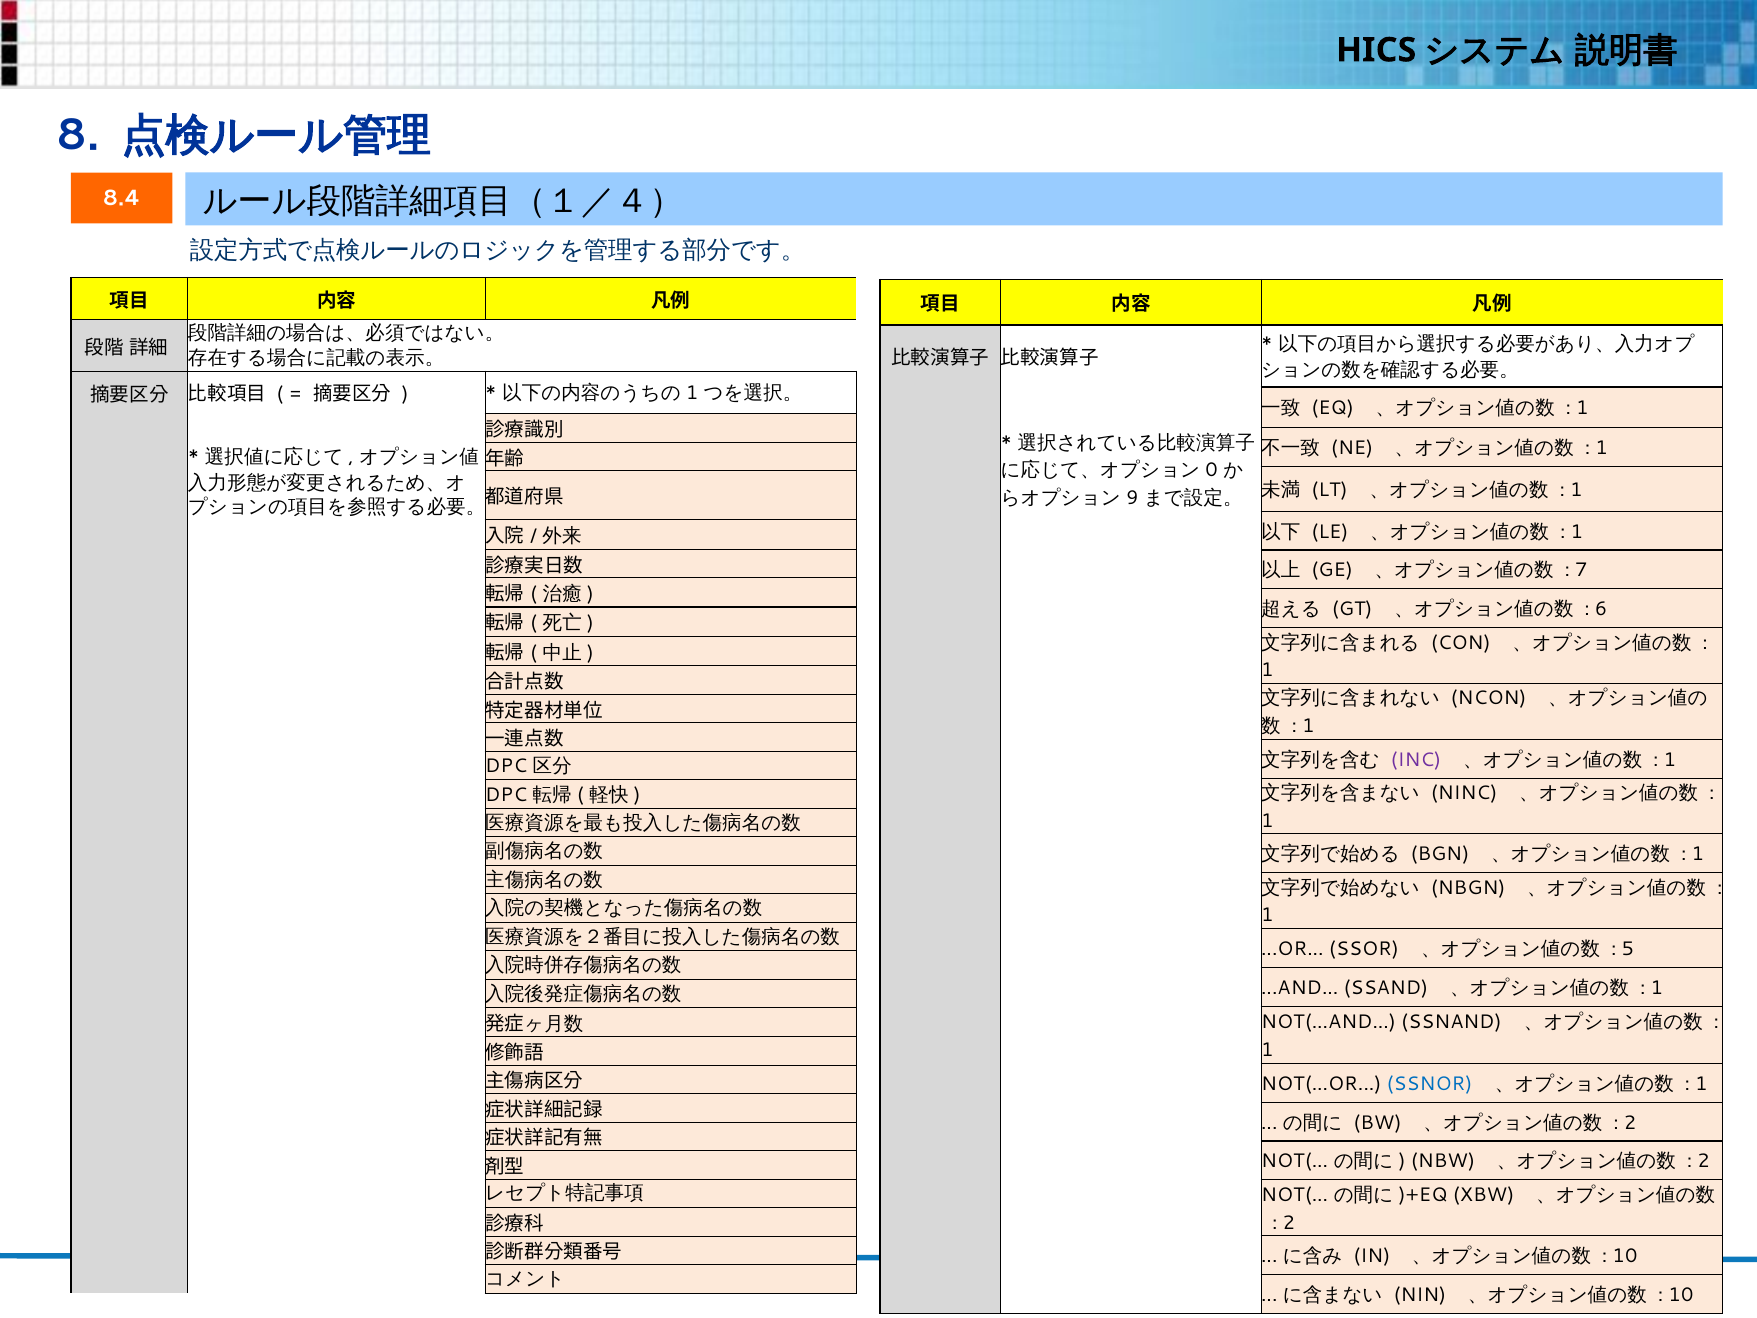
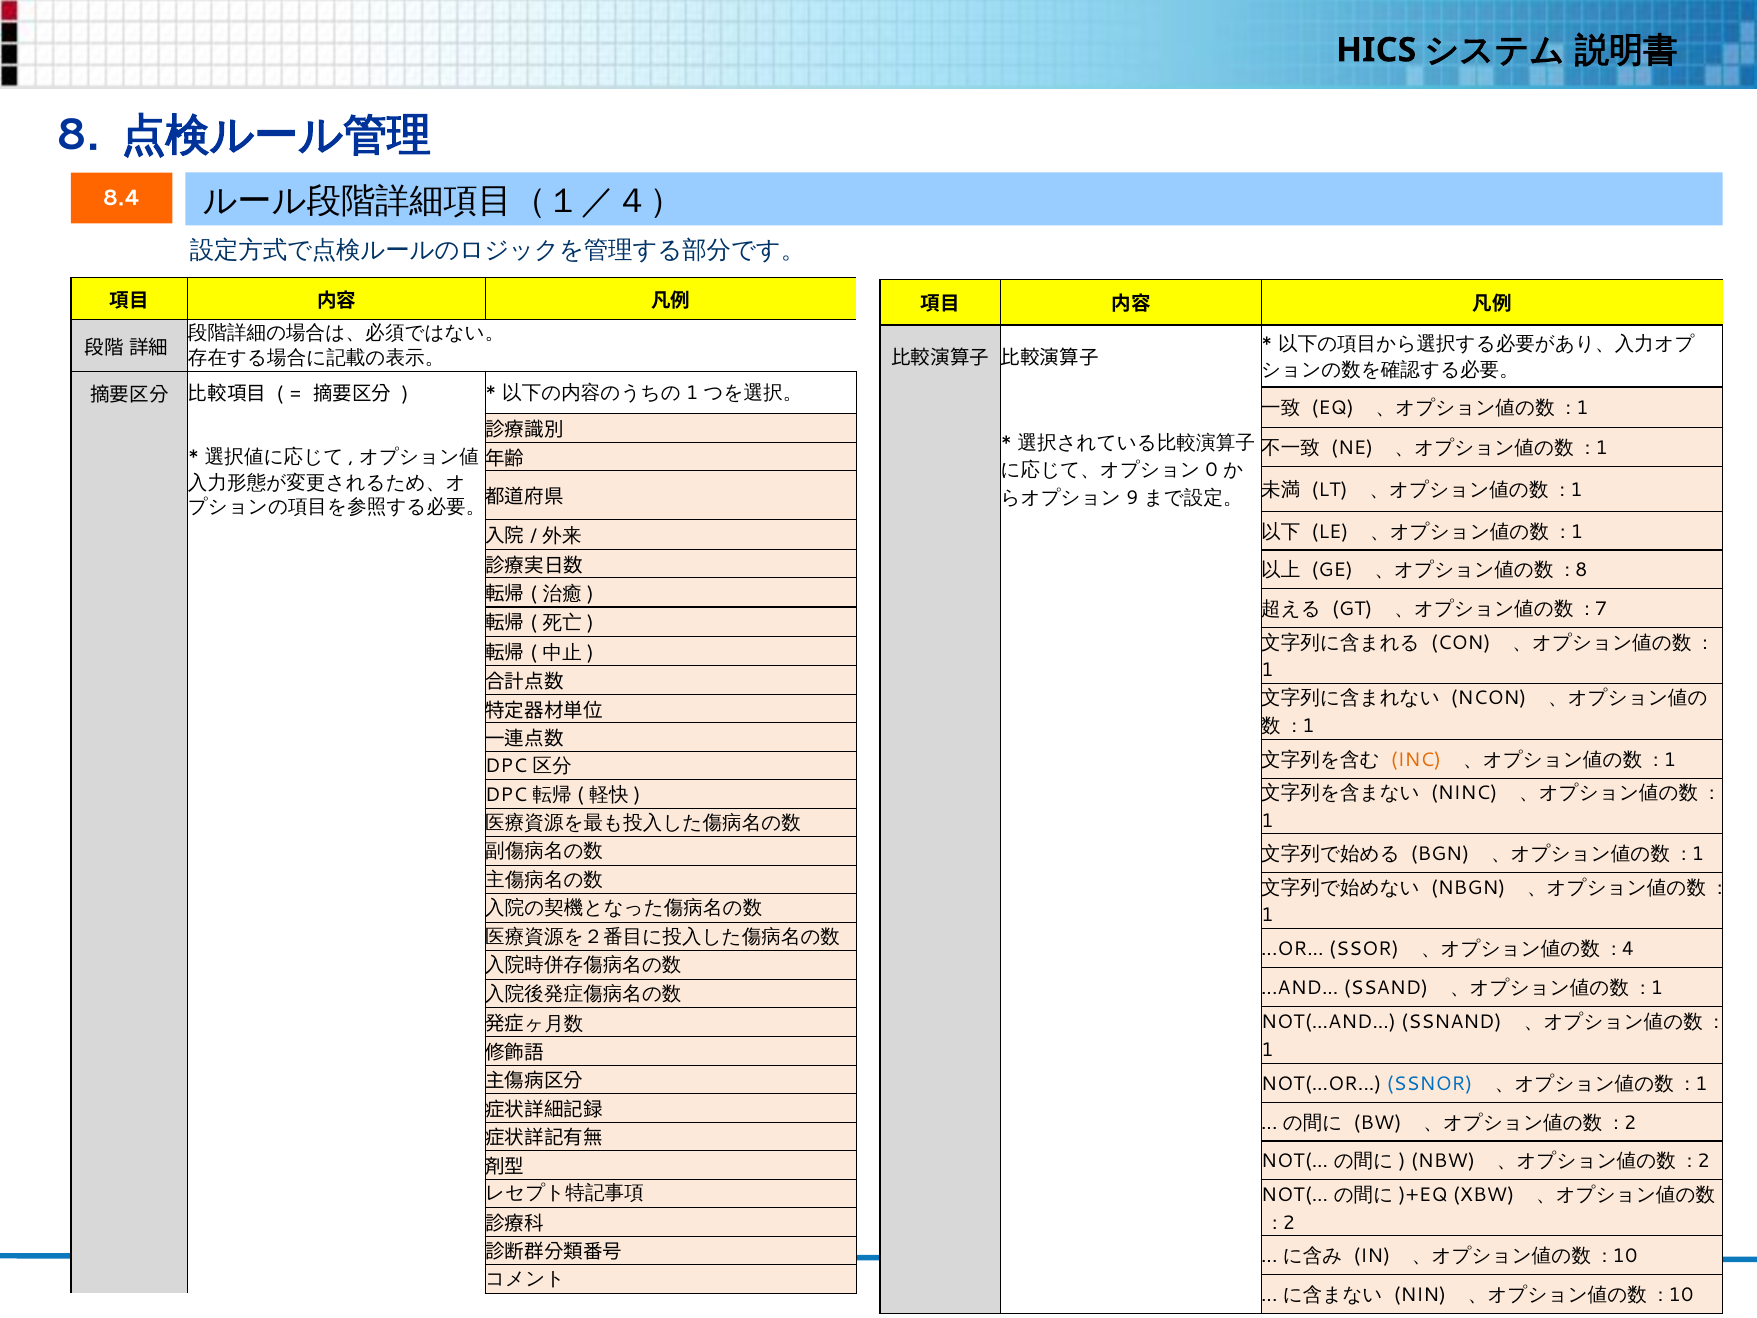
7: 7 -> 8 (1581, 570)
6: 6 -> 7 (1601, 609)
INC colour: purple -> orange (1416, 760)
5: 5 -> 4 (1628, 949)
